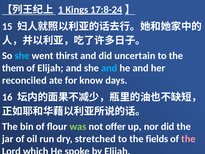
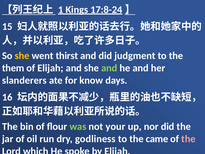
she colour: light blue -> yellow (22, 56)
uncertain: uncertain -> judgment (135, 56)
and colour: light blue -> light green (109, 68)
reconciled: reconciled -> slanderers (24, 80)
offer: offer -> your (115, 126)
stretched: stretched -> godliness (95, 139)
fields: fields -> came (157, 139)
